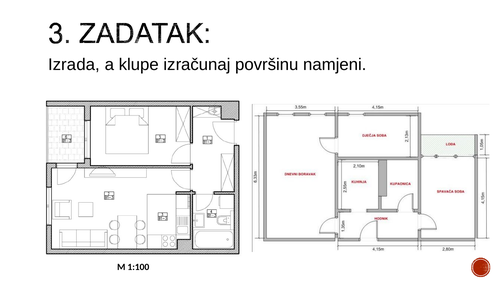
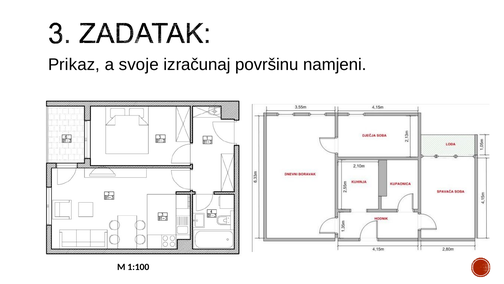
Izrada: Izrada -> Prikaz (74, 65)
klupe: klupe -> svoje (139, 65)
